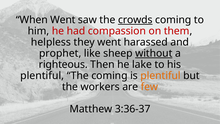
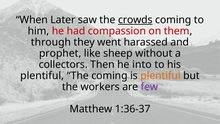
When Went: Went -> Later (63, 20)
helpless: helpless -> through (51, 42)
without underline: present -> none (154, 53)
righteous: righteous -> collectors (63, 64)
lake: lake -> into (142, 64)
few colour: orange -> purple (149, 87)
3:36-37: 3:36-37 -> 1:36-37 (133, 109)
